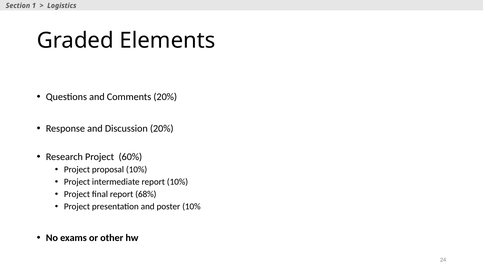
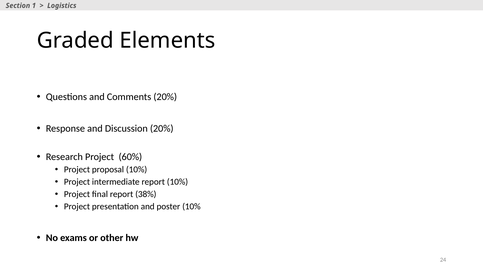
68%: 68% -> 38% (146, 194)
